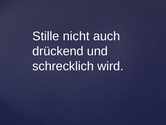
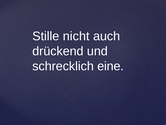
wird: wird -> eine (111, 66)
